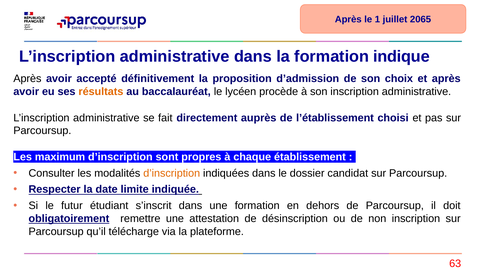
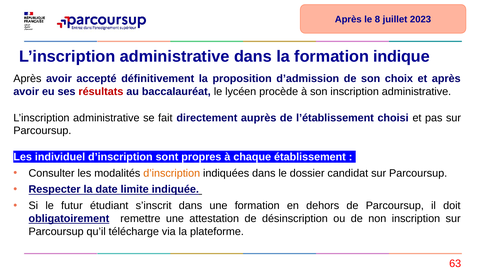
1: 1 -> 8 (377, 20)
2065: 2065 -> 2023 (421, 20)
résultats colour: orange -> red (101, 92)
maximum: maximum -> individuel (60, 157)
